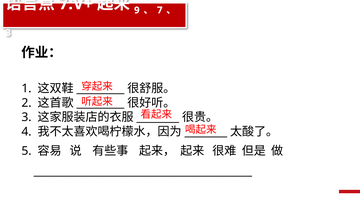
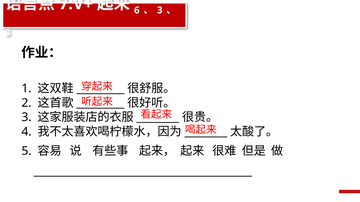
9: 9 -> 6 (137, 10)
7: 7 -> 3 (160, 10)
